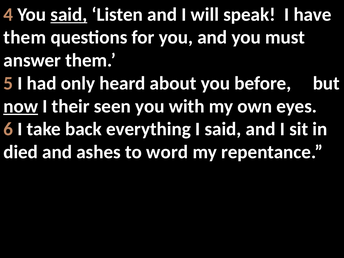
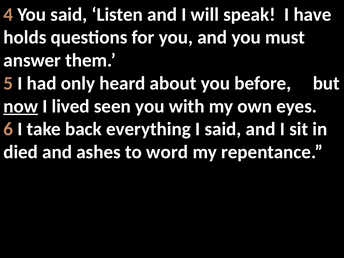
said underline: present -> none (69, 14)
them: them -> holds (25, 37)
their: their -> lived (71, 106)
